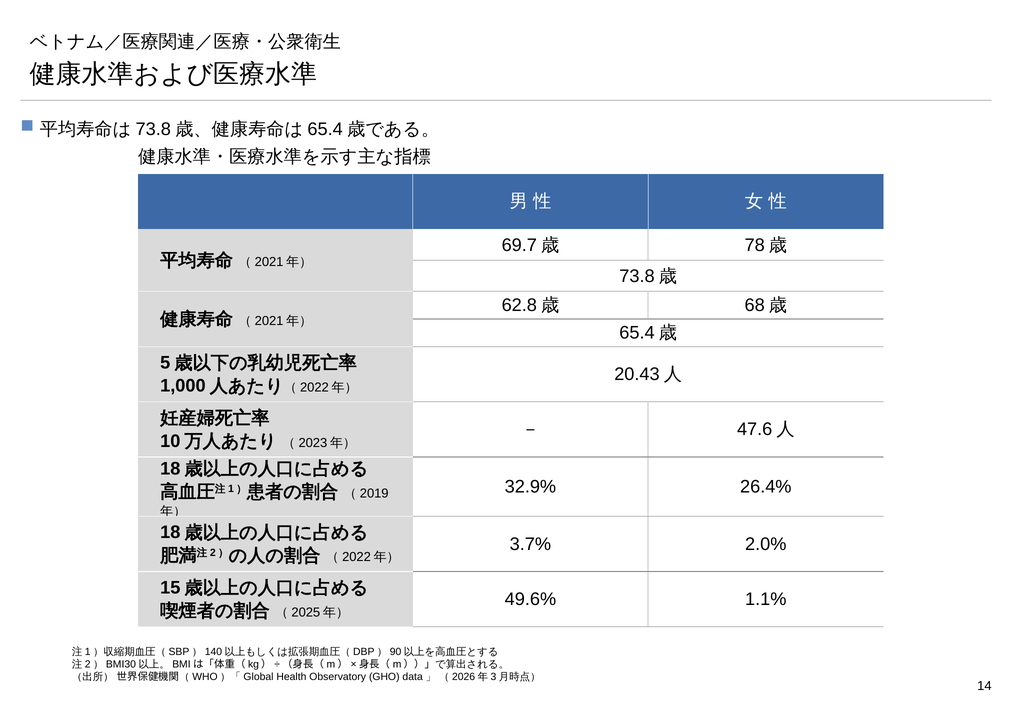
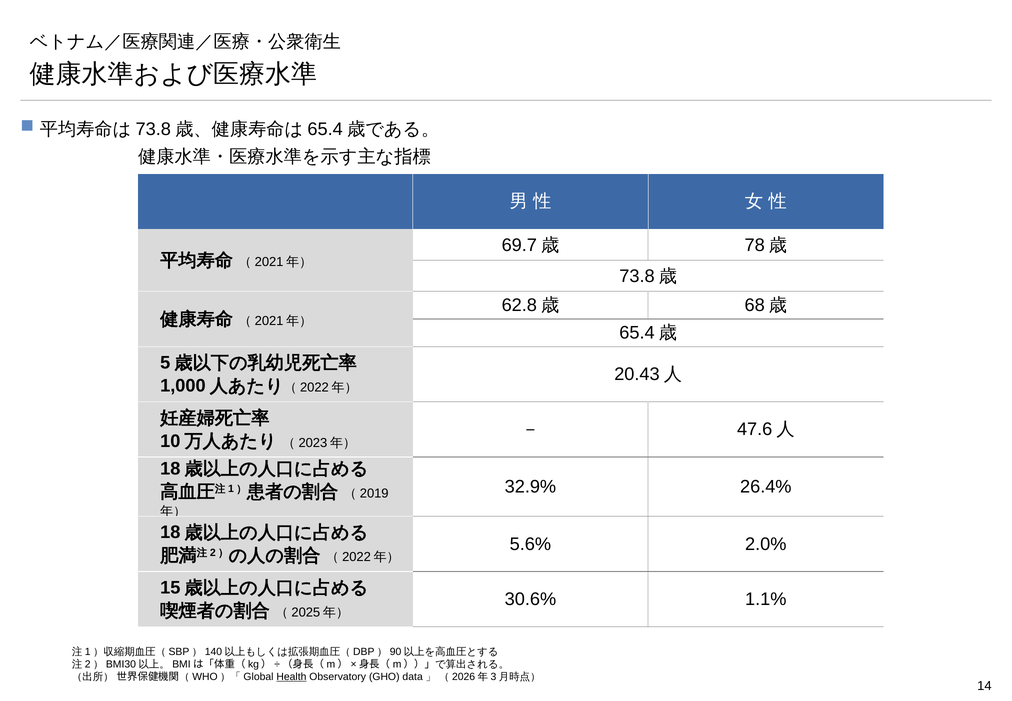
3.7%: 3.7% -> 5.6% (530, 544)
49.6%: 49.6% -> 30.6% (530, 599)
Health underline: none -> present (291, 676)
